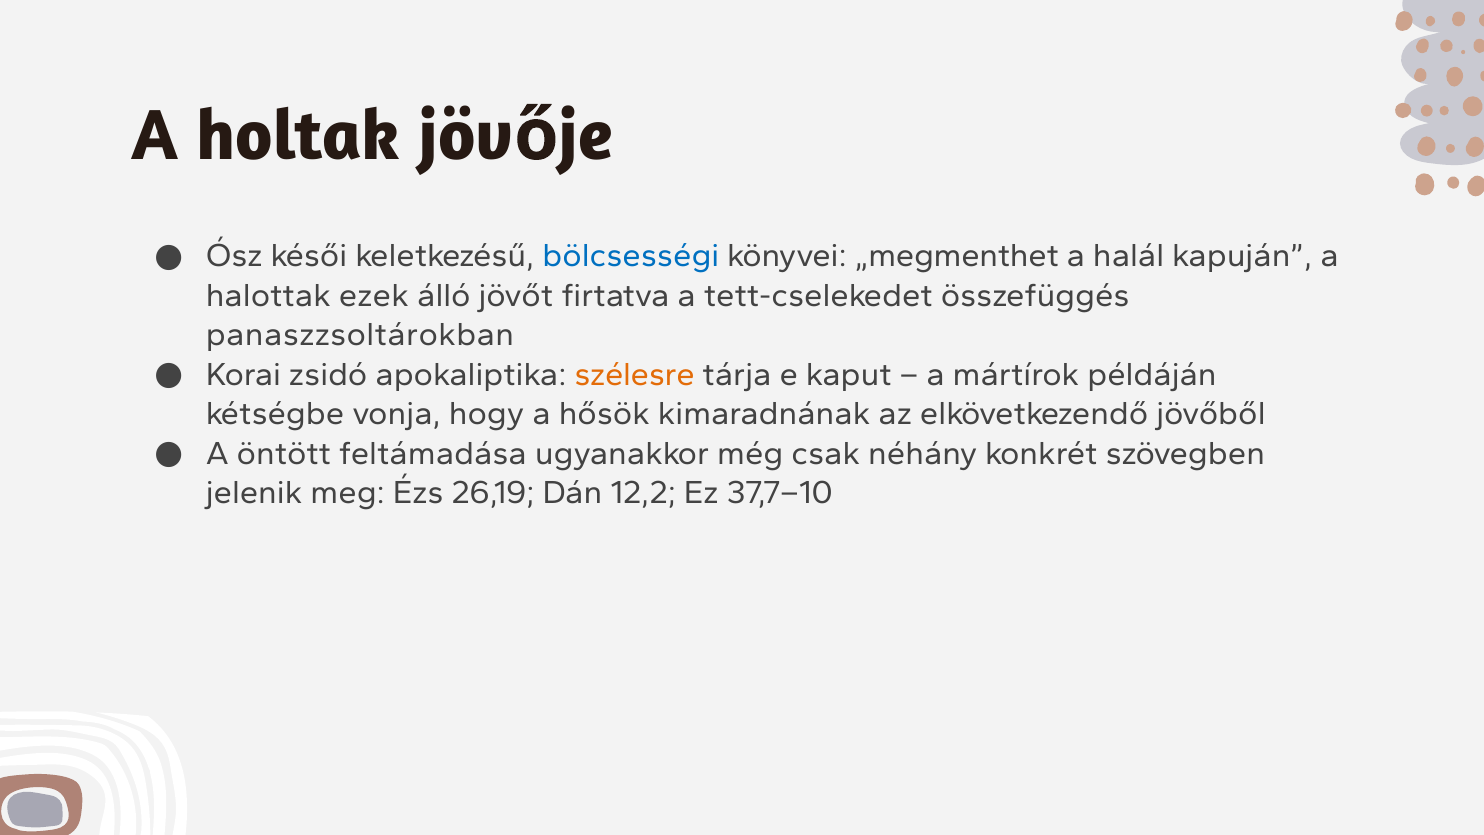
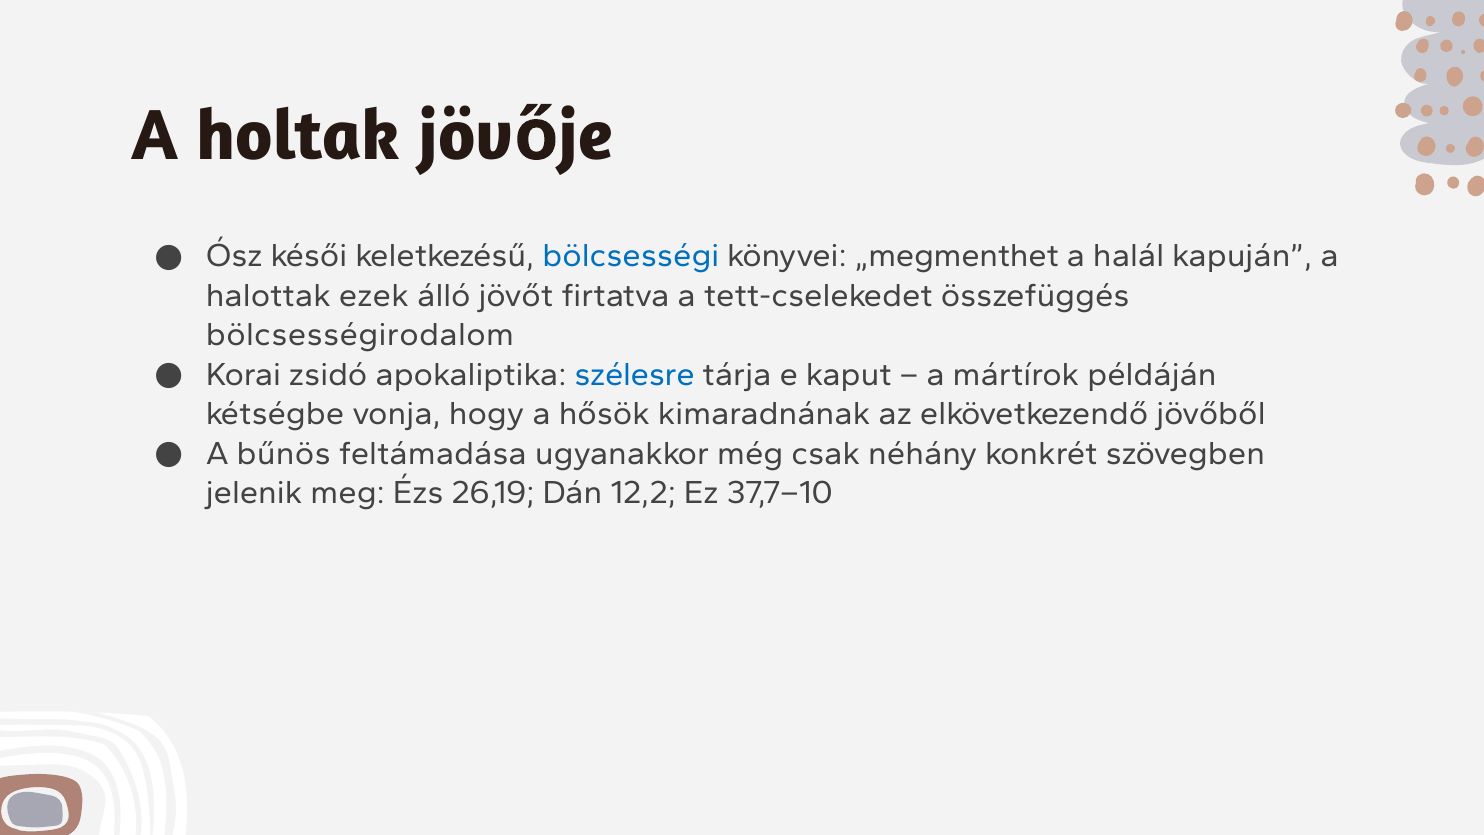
panaszzsoltárokban: panaszzsoltárokban -> bölcsességirodalom (360, 335)
szélesre colour: orange -> blue (635, 374)
öntött: öntött -> bűnös (284, 453)
